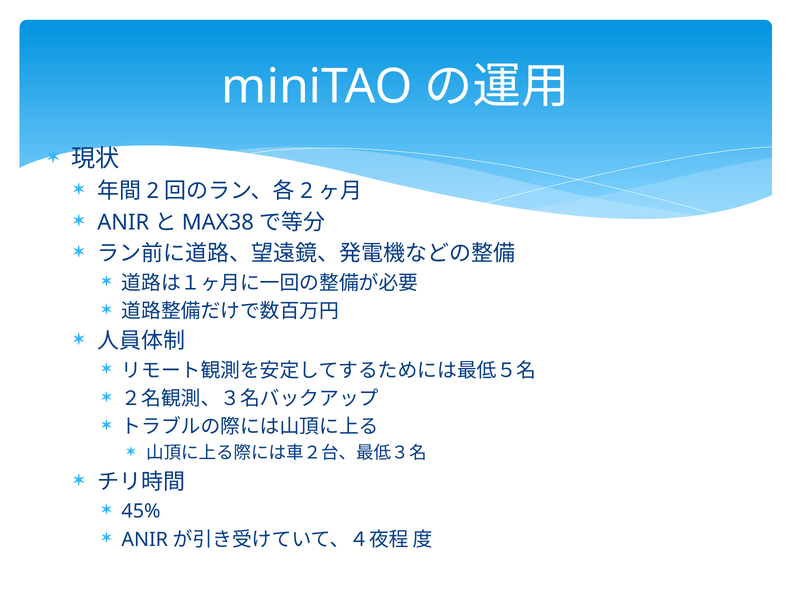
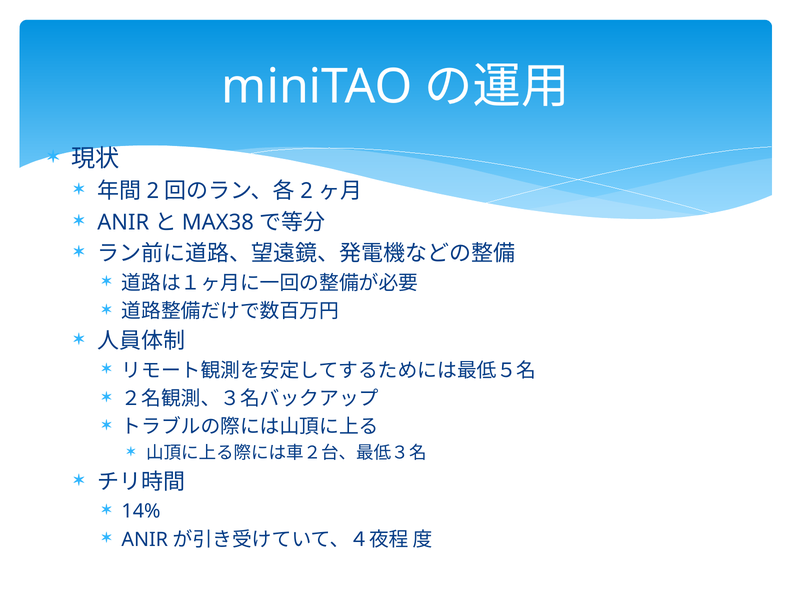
45%: 45% -> 14% (141, 511)
